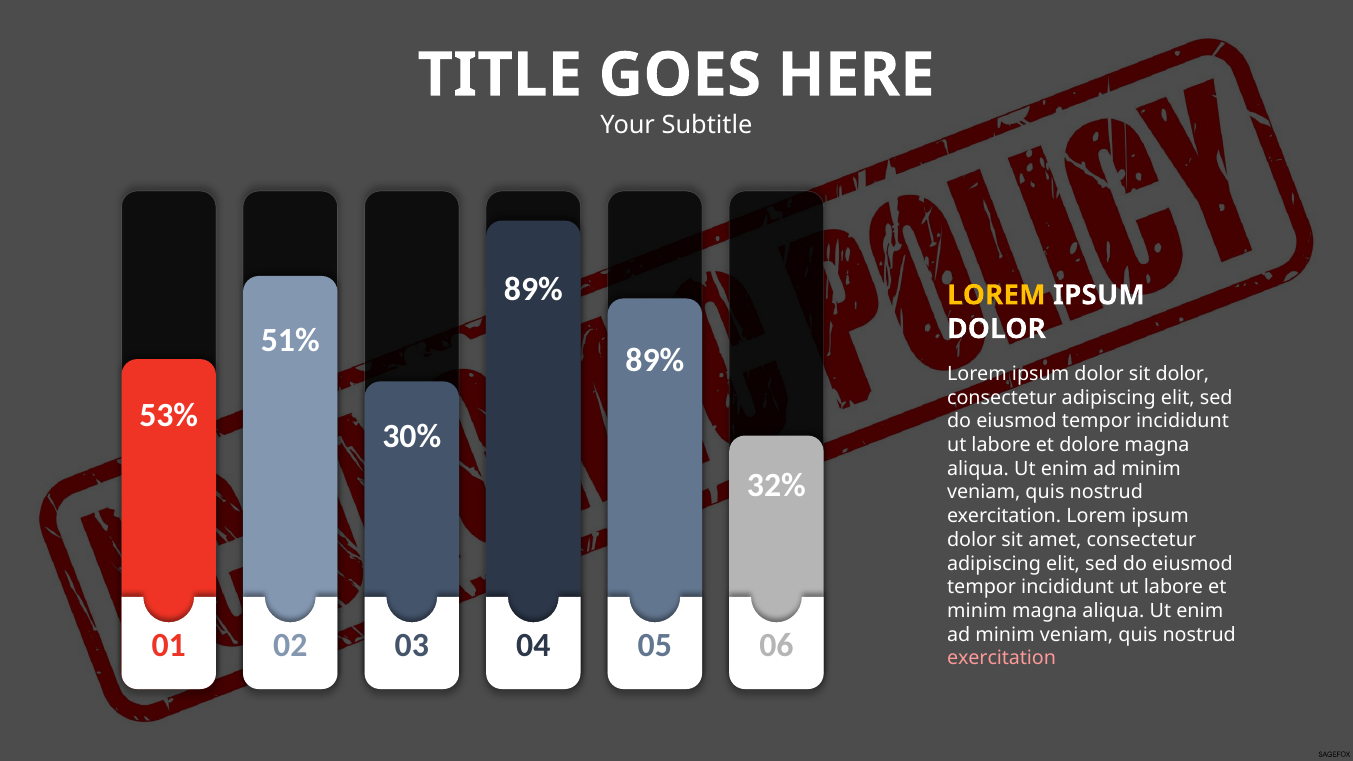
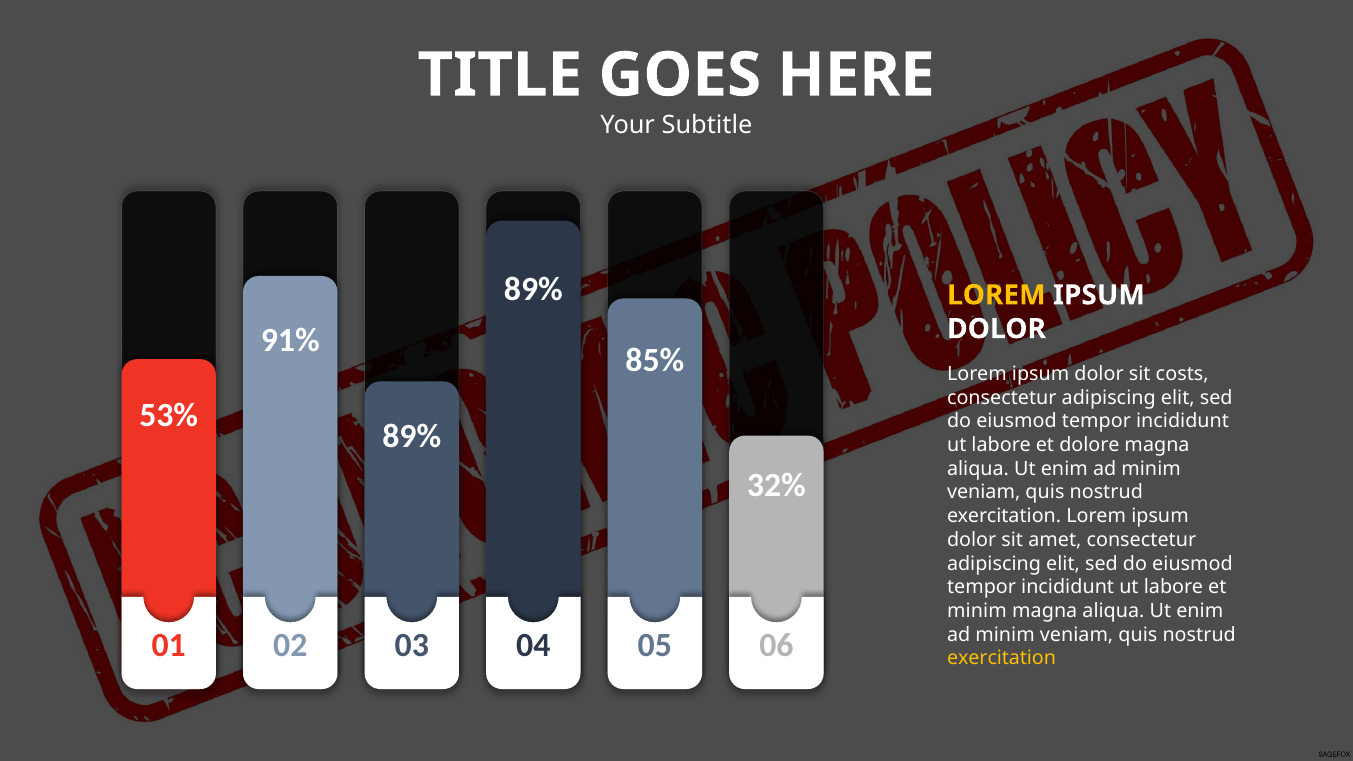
51%: 51% -> 91% (290, 340)
89%: 89% -> 85% (655, 361)
sit dolor: dolor -> costs (1182, 374)
30%: 30% -> 89% (412, 436)
exercitation colour: pink -> yellow (1002, 658)
